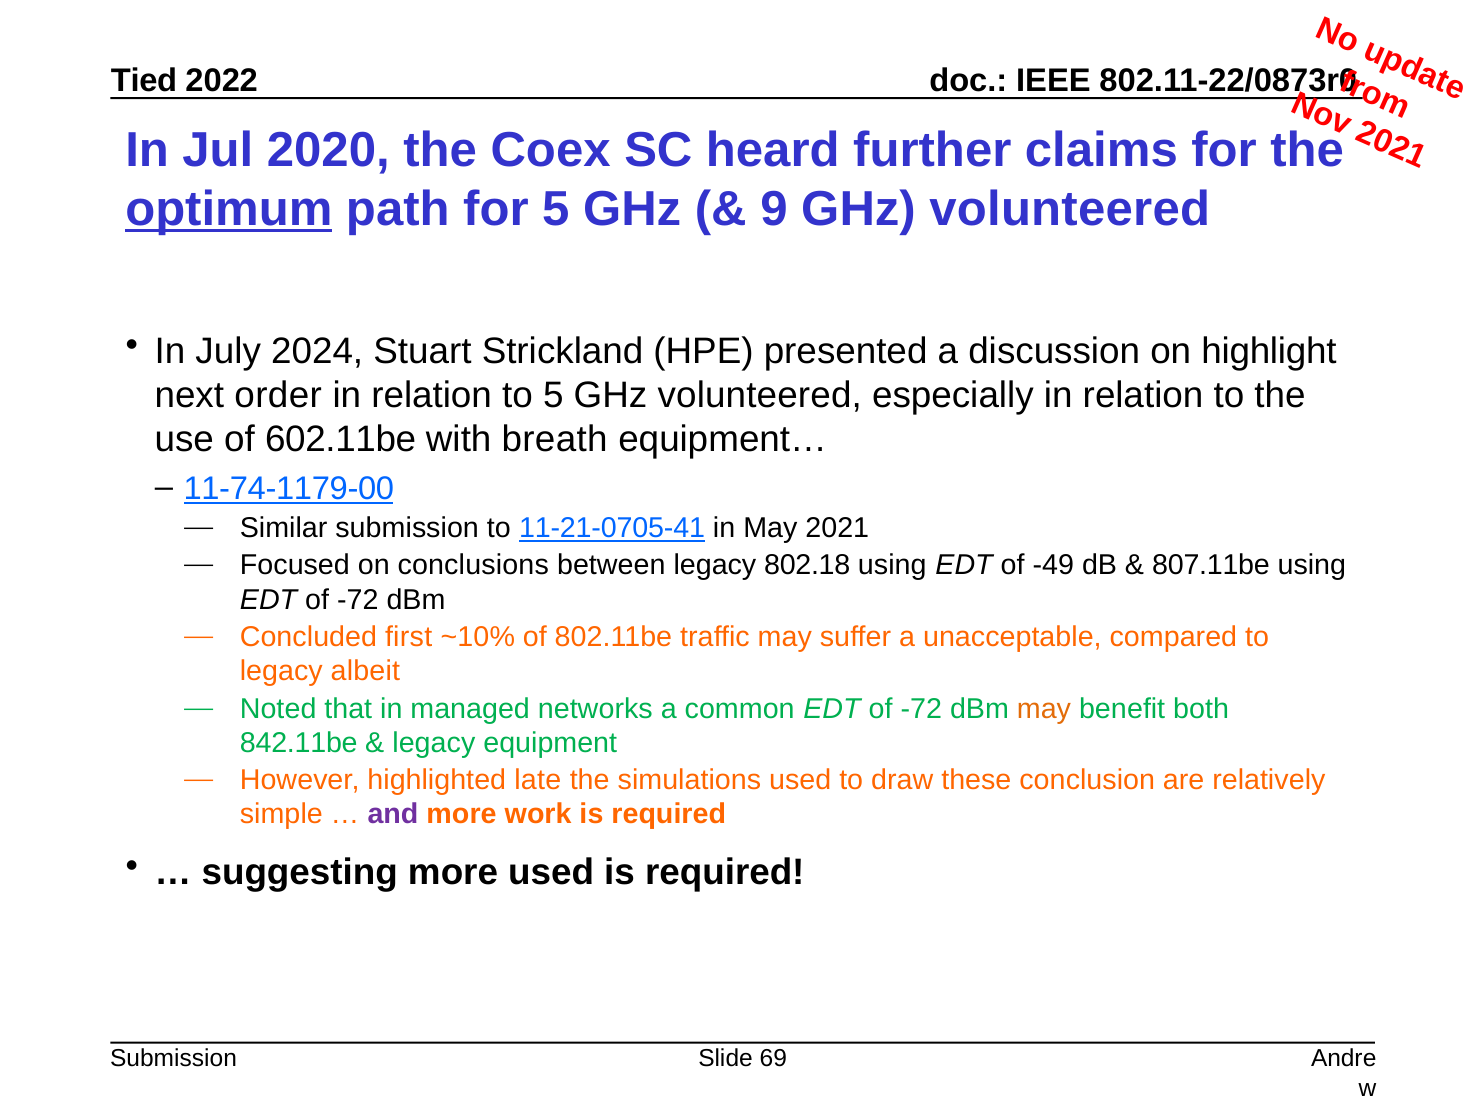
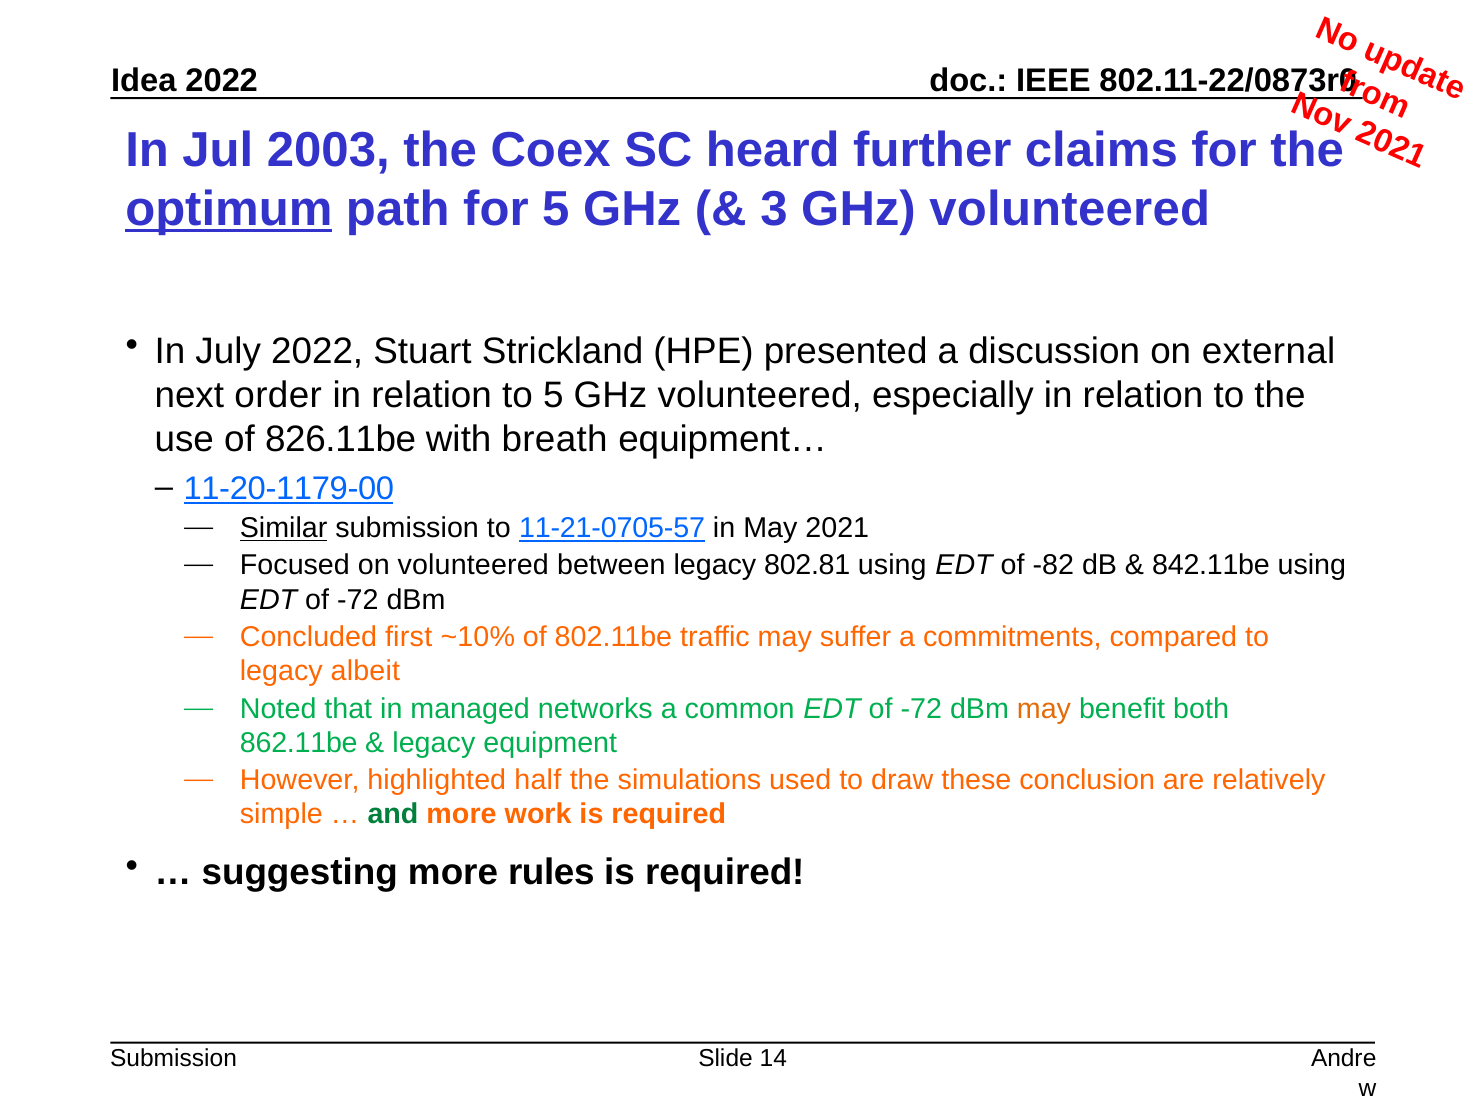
Tied: Tied -> Idea (144, 81)
2020: 2020 -> 2003 (328, 151)
9: 9 -> 3 (774, 210)
July 2024: 2024 -> 2022 (317, 351)
highlight: highlight -> external (1269, 351)
602.11be: 602.11be -> 826.11be (341, 440)
11-74-1179-00: 11-74-1179-00 -> 11-20-1179-00 (289, 489)
Similar underline: none -> present (284, 529)
11-21-0705-41: 11-21-0705-41 -> 11-21-0705-57 (612, 529)
on conclusions: conclusions -> volunteered (473, 566)
802.18: 802.18 -> 802.81 (807, 566)
-49: -49 -> -82 (1053, 566)
807.11be: 807.11be -> 842.11be (1211, 566)
unacceptable: unacceptable -> commitments (1012, 637)
842.11be: 842.11be -> 862.11be (299, 743)
late: late -> half (538, 781)
and colour: purple -> green (393, 815)
more used: used -> rules (551, 873)
69: 69 -> 14 (773, 1060)
